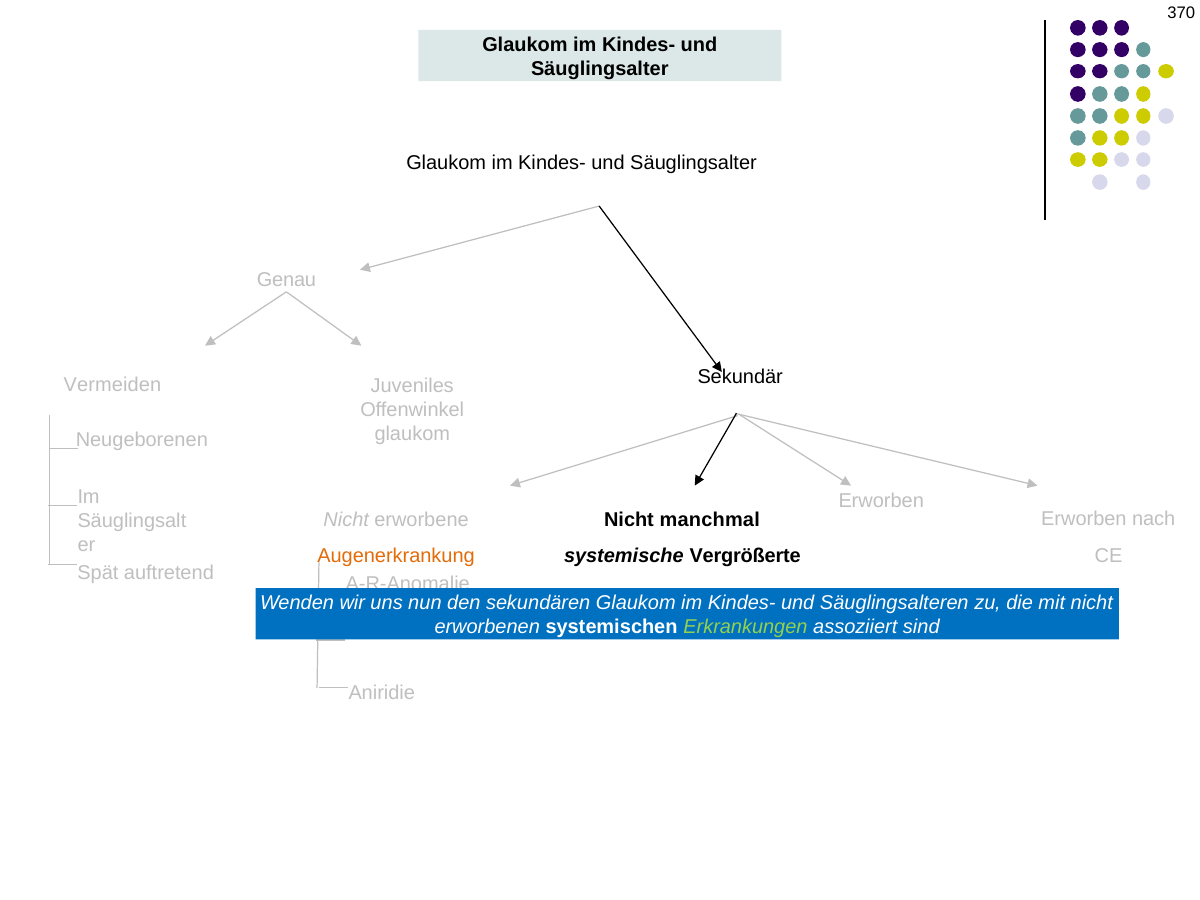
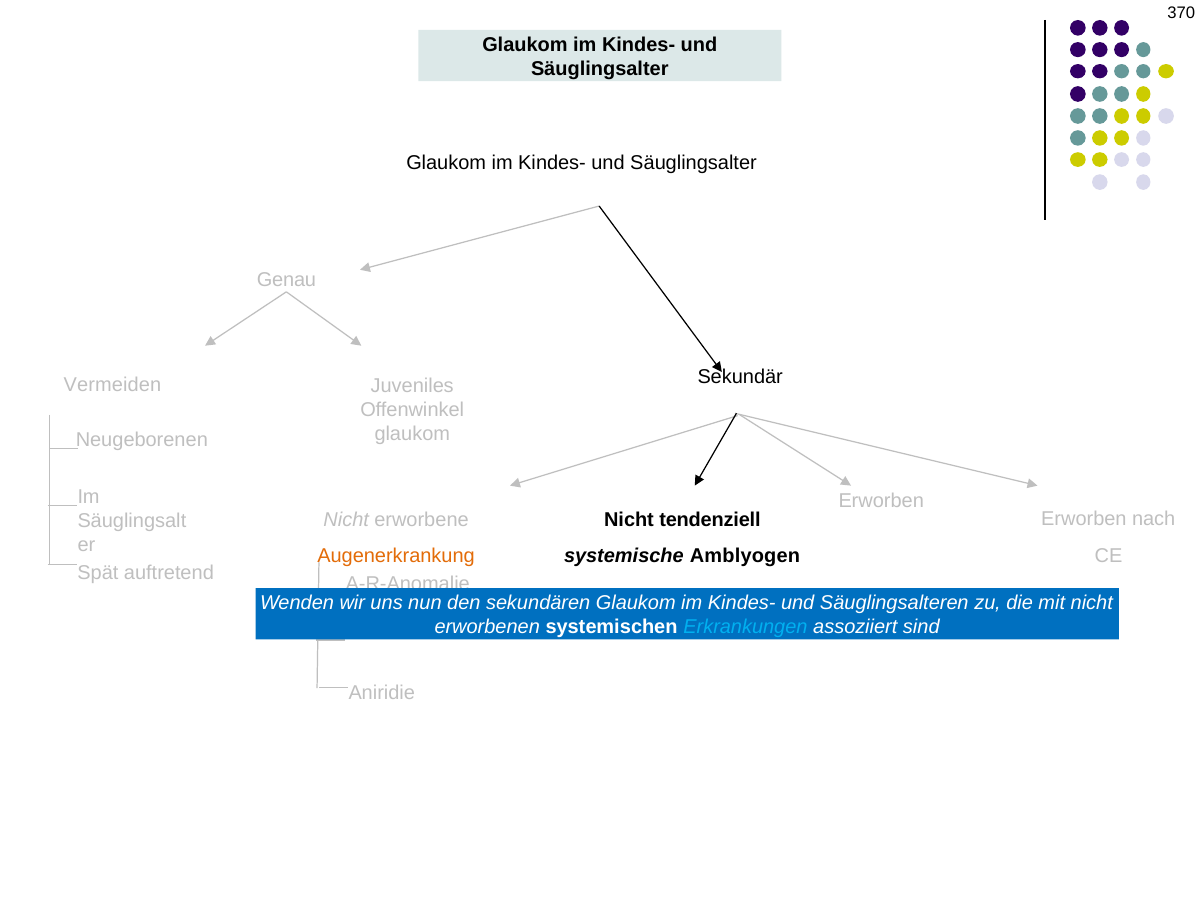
manchmal: manchmal -> tendenziell (710, 520)
Vergrößerte: Vergrößerte -> Amblyogen (745, 556)
Erkrankungen colour: light green -> light blue (745, 627)
